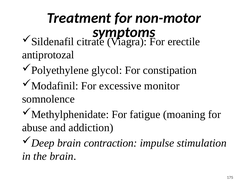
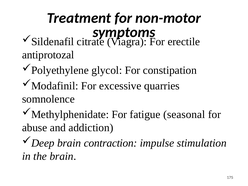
monitor: monitor -> quarries (162, 86)
moaning: moaning -> seasonal (184, 114)
